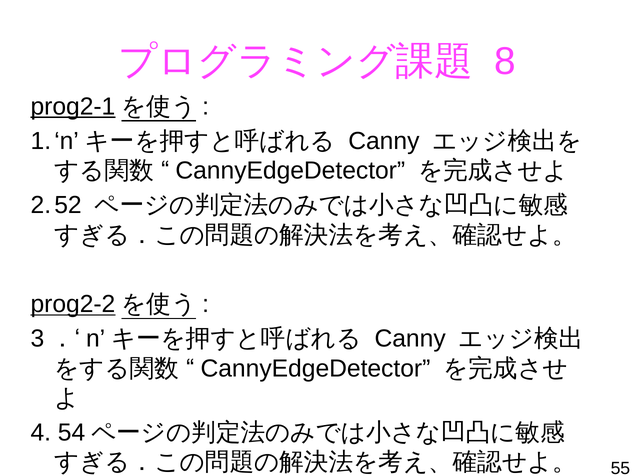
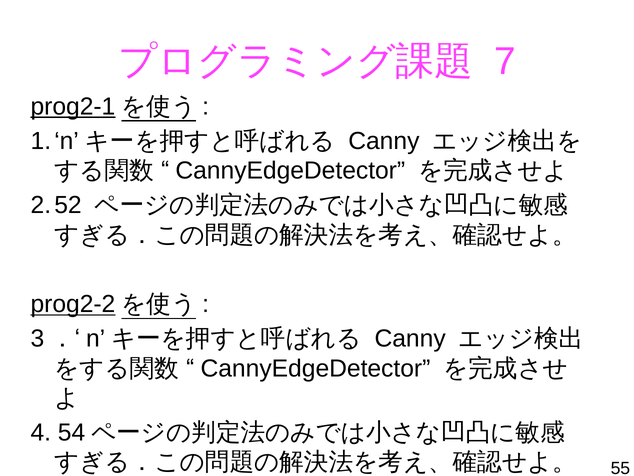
8: 8 -> 7 (505, 61)
